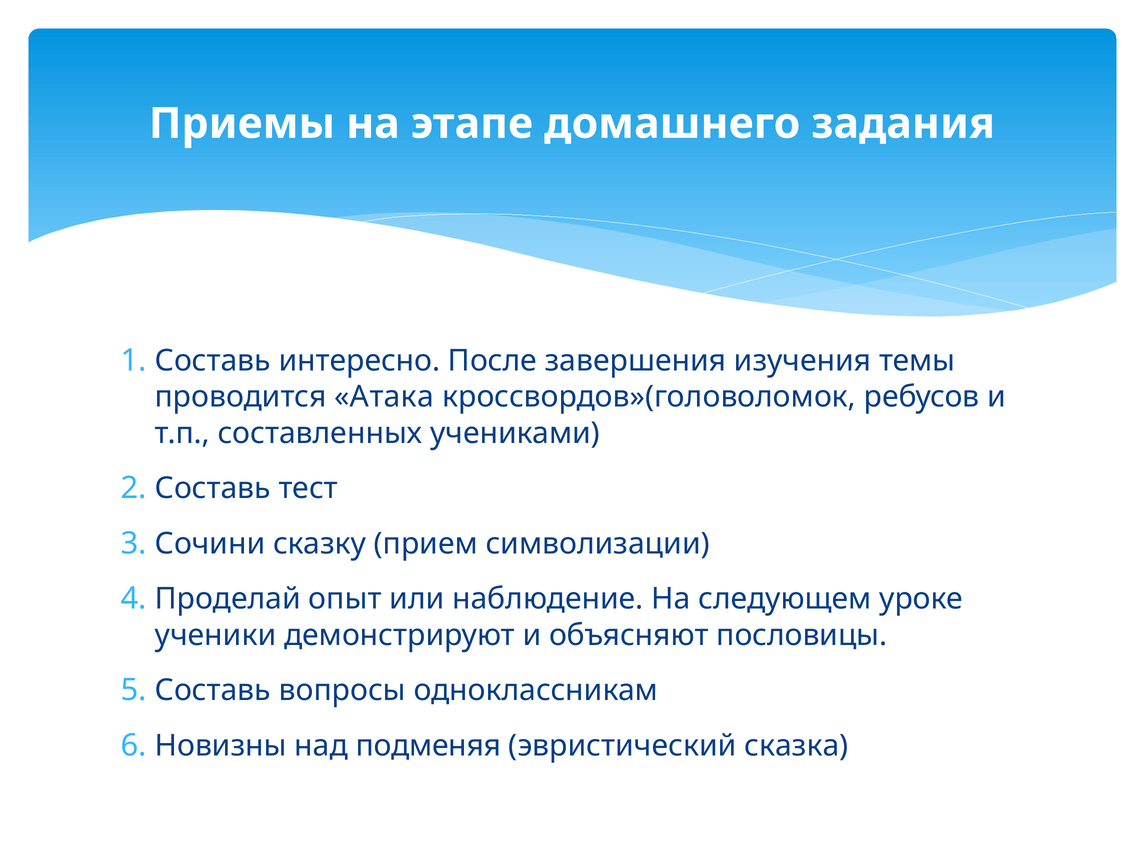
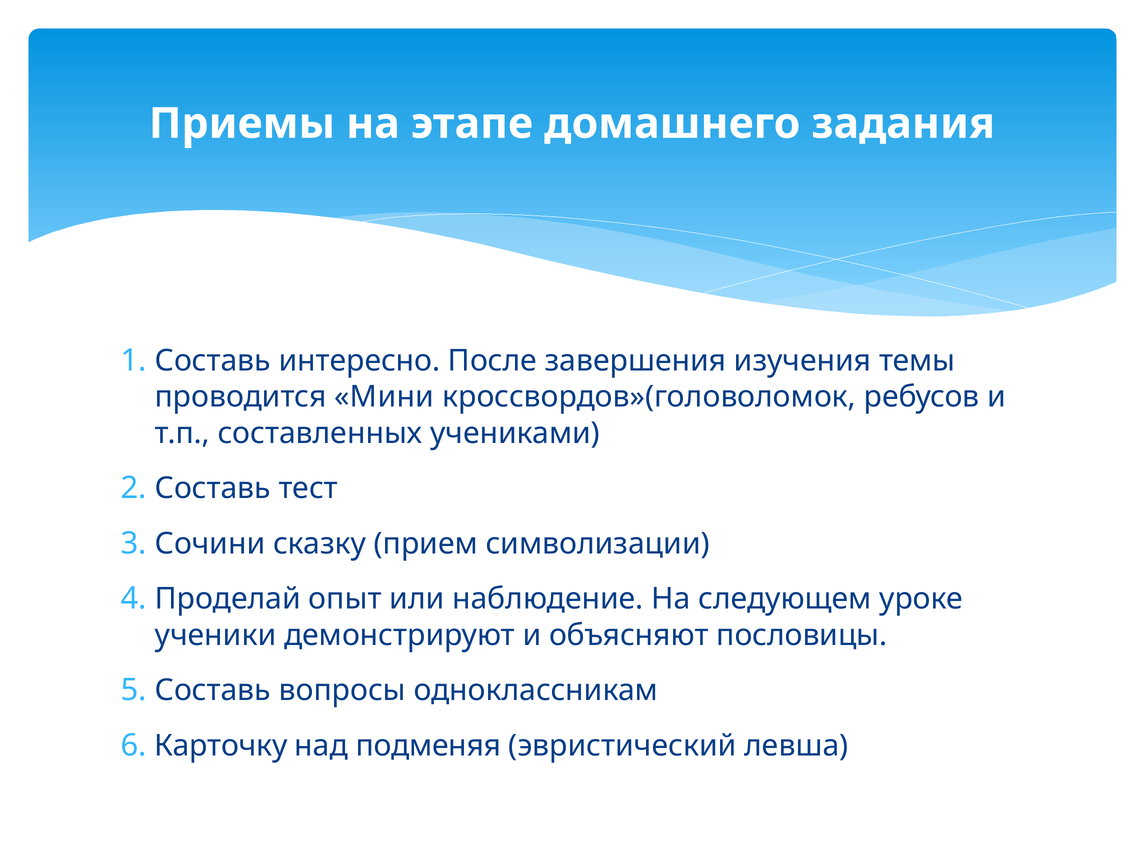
Атака: Атака -> Мини (384, 397)
Новизны: Новизны -> Карточку (221, 746)
сказка: сказка -> левша (796, 746)
